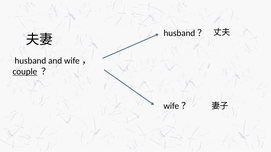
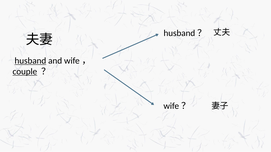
husband underline: none -> present (30, 61)
